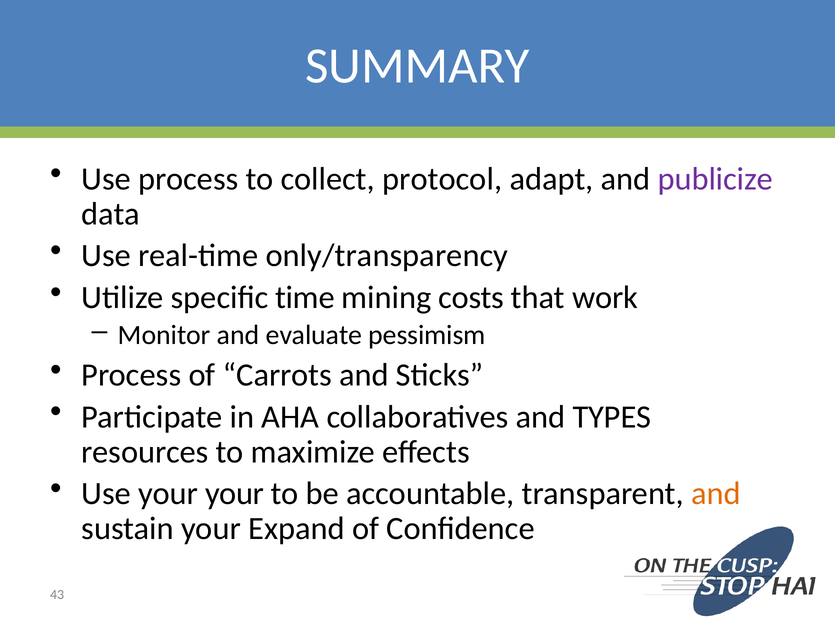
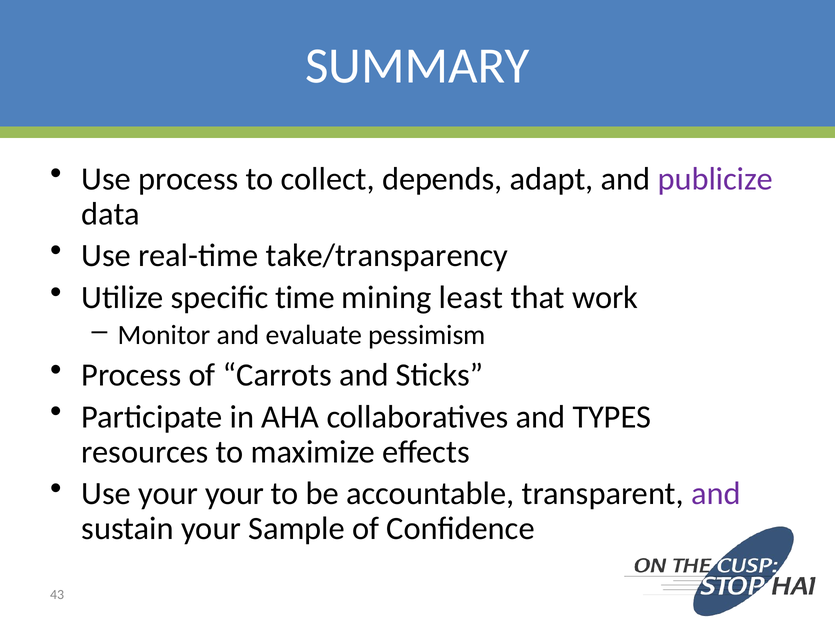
protocol: protocol -> depends (442, 179)
only/transparency: only/transparency -> take/transparency (387, 256)
costs: costs -> least (471, 298)
and colour: orange -> purple (716, 494)
Expand: Expand -> Sample (297, 529)
